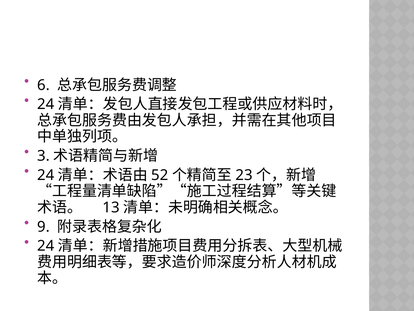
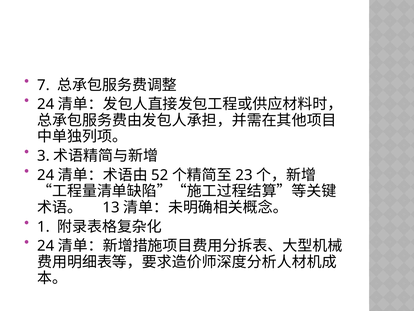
6: 6 -> 7 (43, 85)
9: 9 -> 1 (43, 226)
